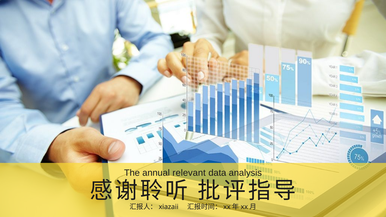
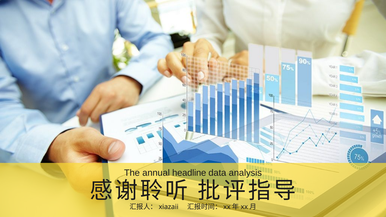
relevant: relevant -> headline (189, 173)
